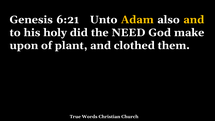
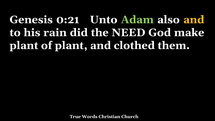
6:21: 6:21 -> 0:21 (68, 20)
Adam colour: yellow -> light green (137, 20)
holy: holy -> rain (55, 33)
upon: upon -> plant (24, 45)
